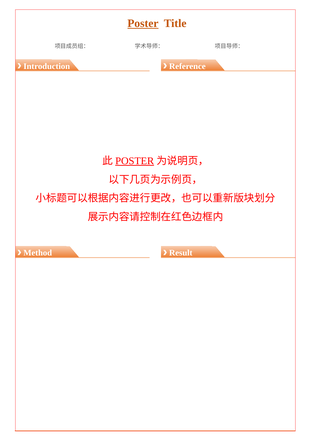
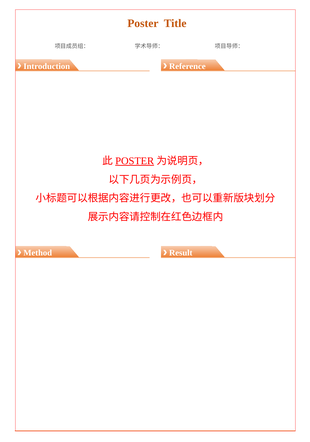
Poster underline: present -> none (143, 24)
